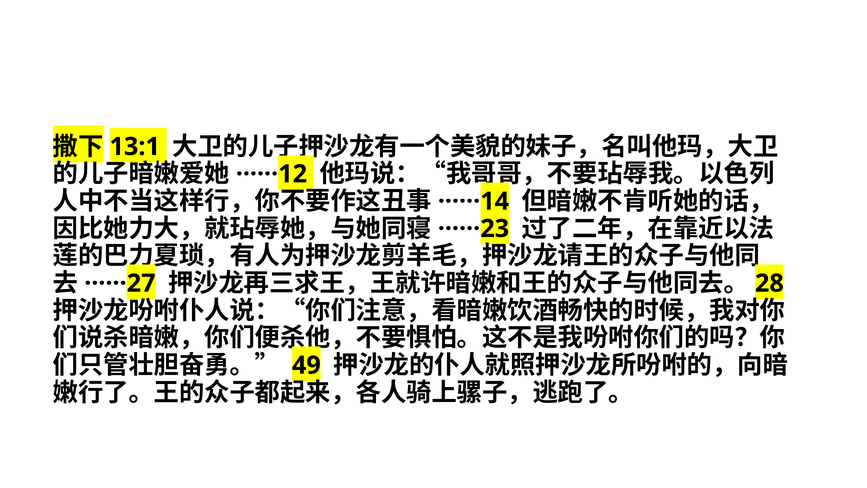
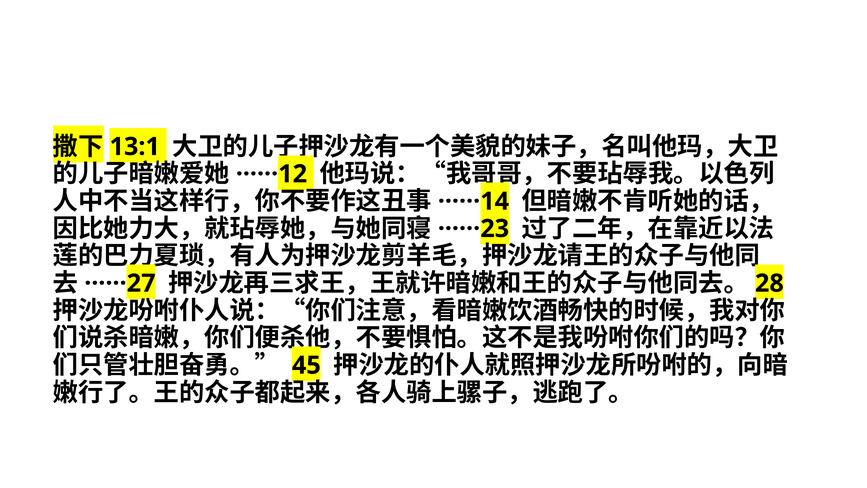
49: 49 -> 45 (306, 365)
